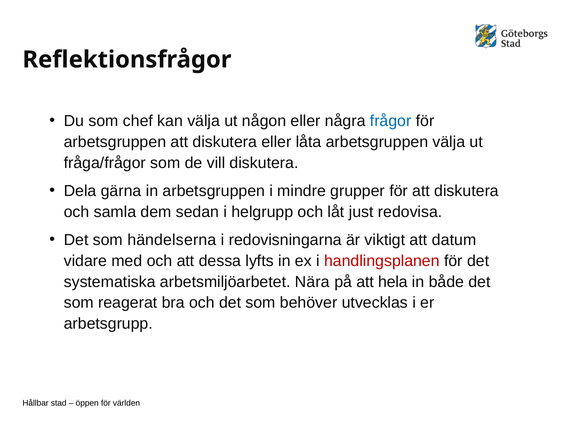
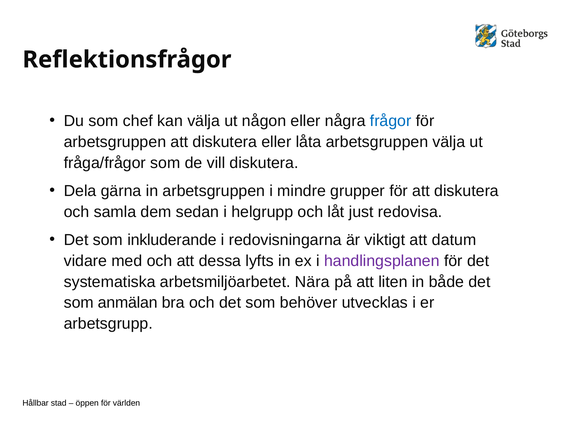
händelserna: händelserna -> inkluderande (172, 240)
handlingsplanen colour: red -> purple (382, 261)
hela: hela -> liten (393, 282)
reagerat: reagerat -> anmälan (128, 303)
